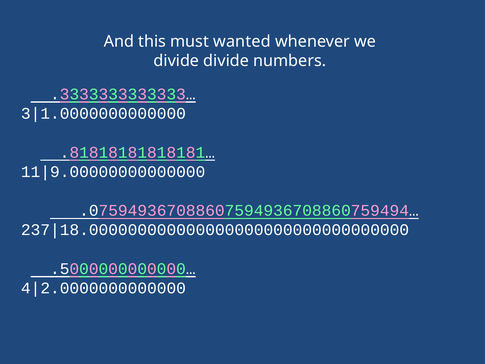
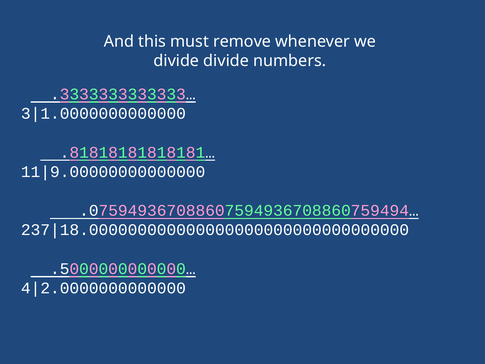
wanted: wanted -> remove (242, 42)
